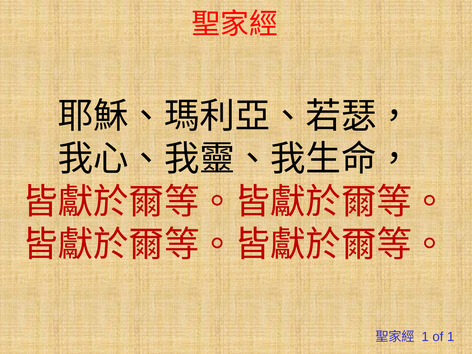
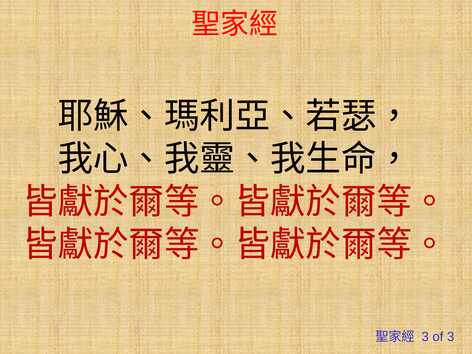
1: 1 -> 3 (425, 337)
of 1: 1 -> 3 (451, 337)
